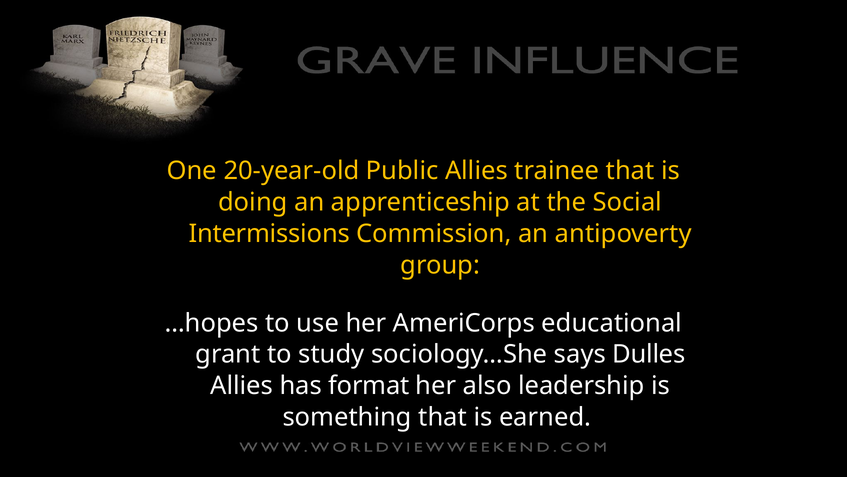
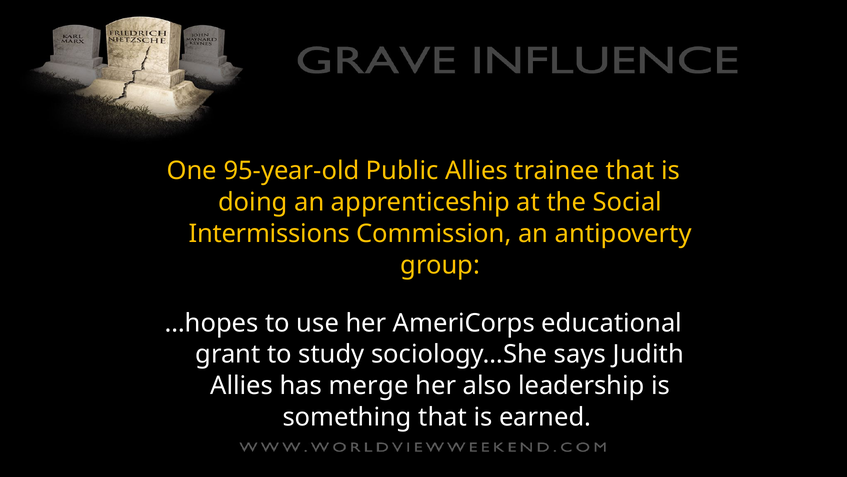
20-year-old: 20-year-old -> 95-year-old (291, 171)
Dulles: Dulles -> Judith (649, 354)
format: format -> merge (369, 385)
